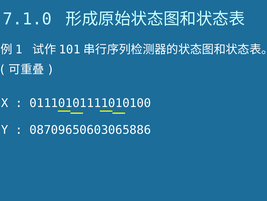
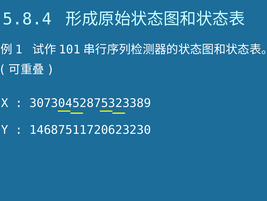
7.1.0: 7.1.0 -> 5.8.4 (27, 19)
01110101111010100: 01110101111010100 -> 30730452875323389 (90, 103)
08709650603065886: 08709650603065886 -> 14687511720623230 (90, 129)
